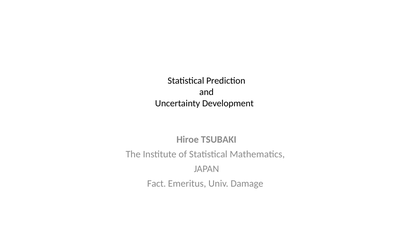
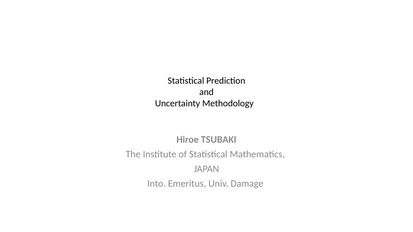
Development: Development -> Methodology (228, 103)
Fact: Fact -> Into (157, 184)
